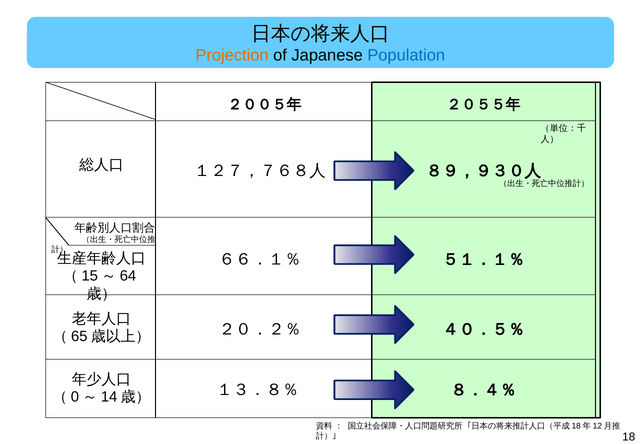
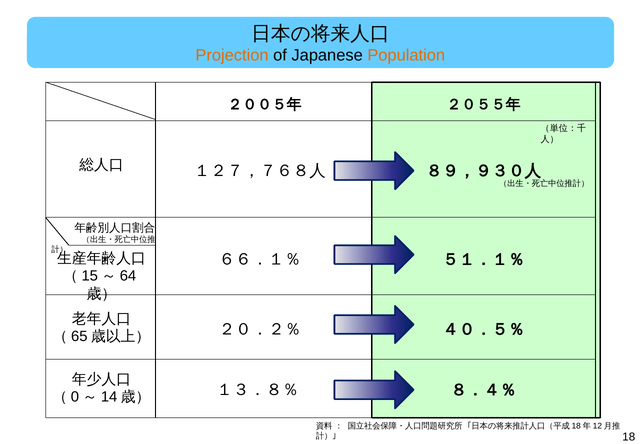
Population colour: blue -> orange (406, 55)
